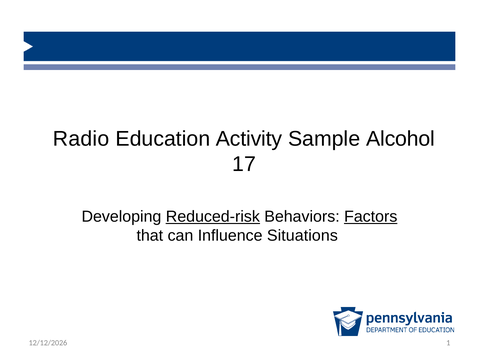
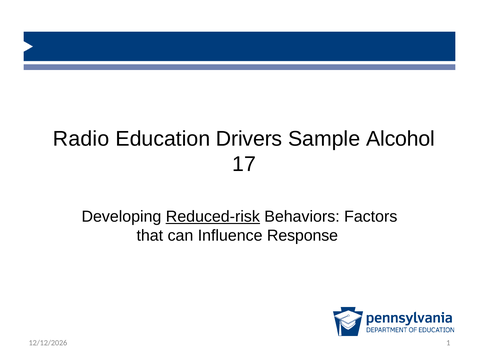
Activity: Activity -> Drivers (249, 139)
Factors underline: present -> none (371, 217)
Situations: Situations -> Response (302, 236)
